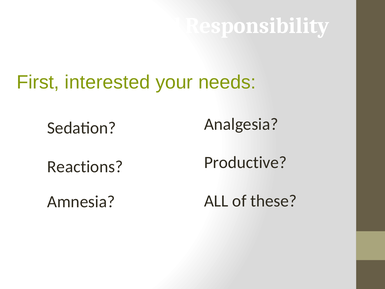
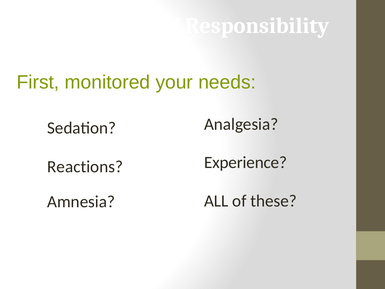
interested: interested -> monitored (107, 82)
Productive: Productive -> Experience (246, 162)
